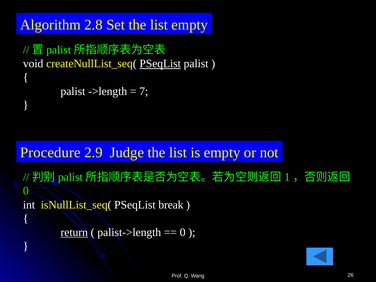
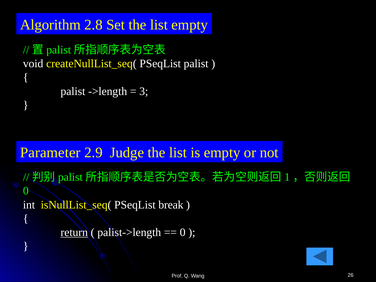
PSeqList underline: present -> none (160, 64)
7: 7 -> 3 (144, 91)
Procedure: Procedure -> Parameter (50, 153)
